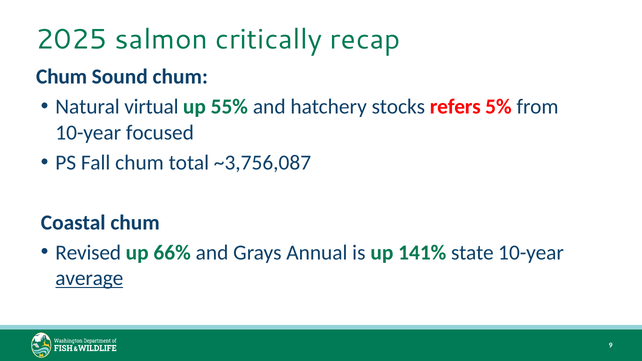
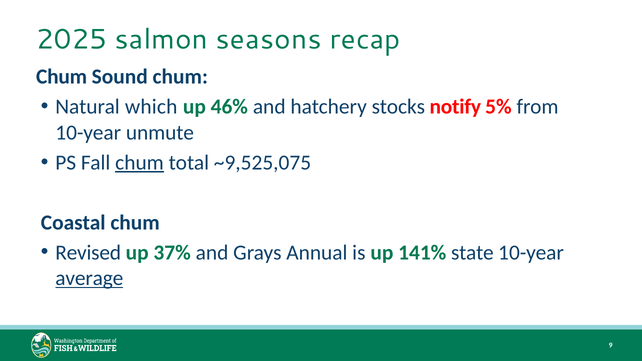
critically: critically -> seasons (269, 39)
virtual: virtual -> which (151, 107)
55%: 55% -> 46% (229, 107)
refers: refers -> notify (455, 107)
focused: focused -> unmute (160, 133)
chum underline: none -> present (140, 163)
~3,756,087: ~3,756,087 -> ~9,525,075 (262, 163)
66%: 66% -> 37% (172, 253)
